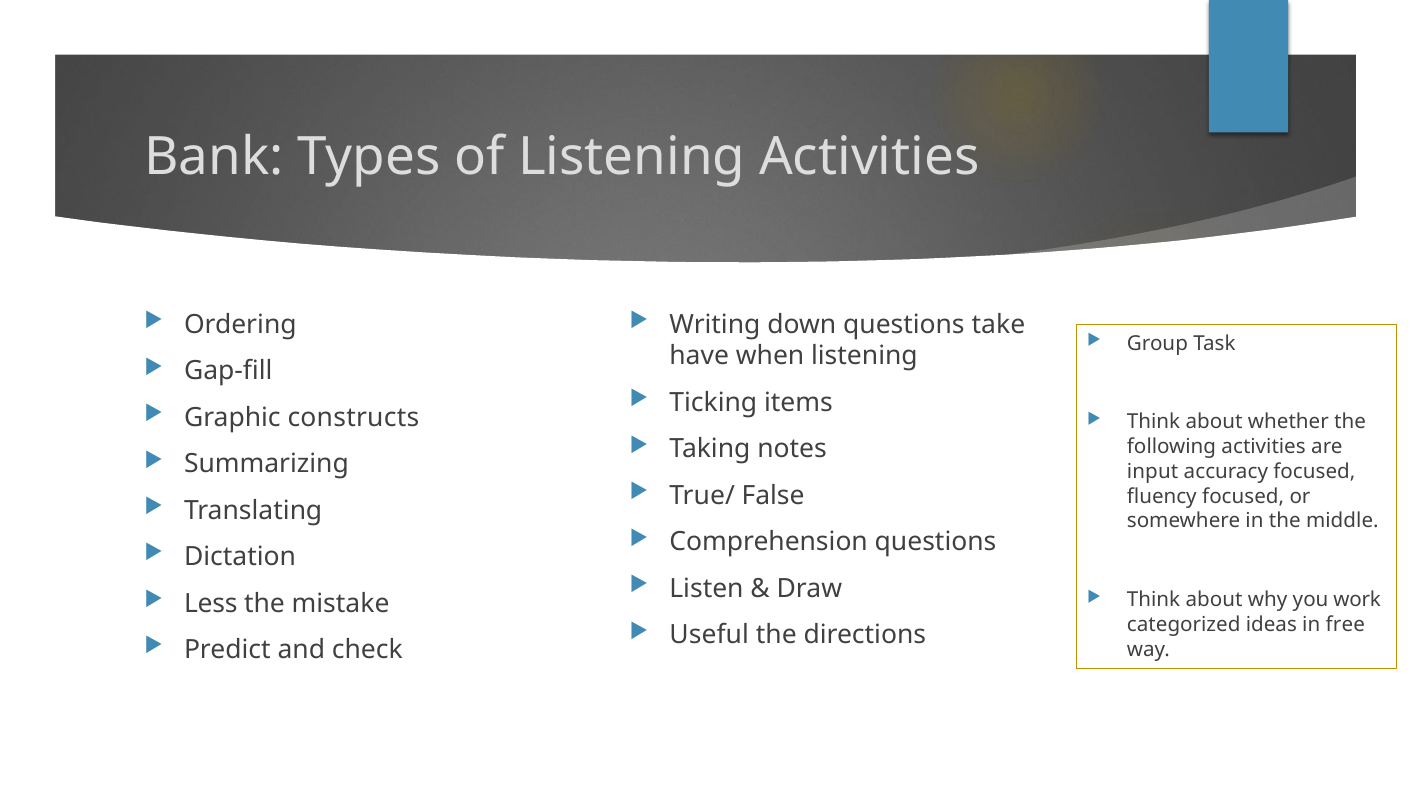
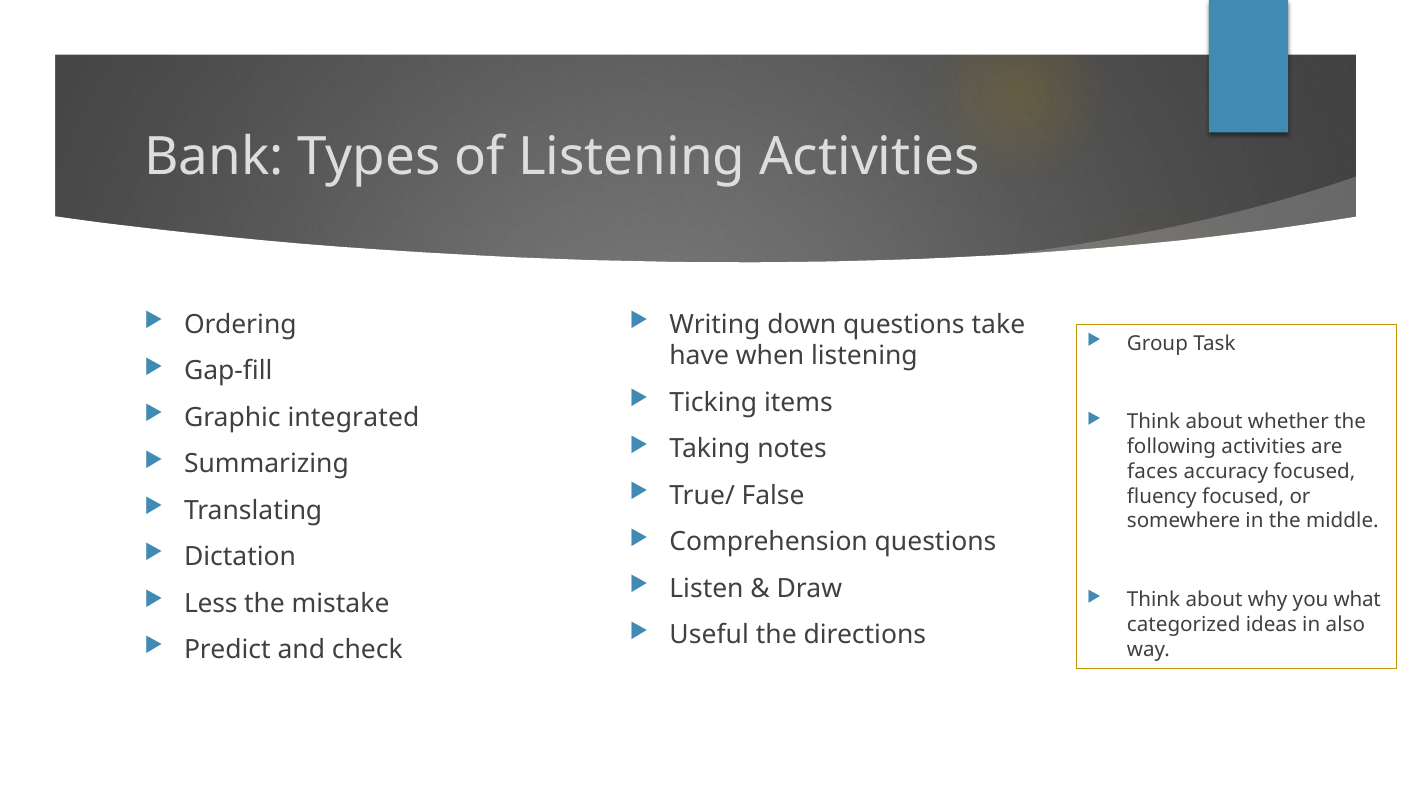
constructs: constructs -> integrated (353, 418)
input: input -> faces (1153, 472)
work: work -> what (1357, 600)
free: free -> also (1345, 625)
